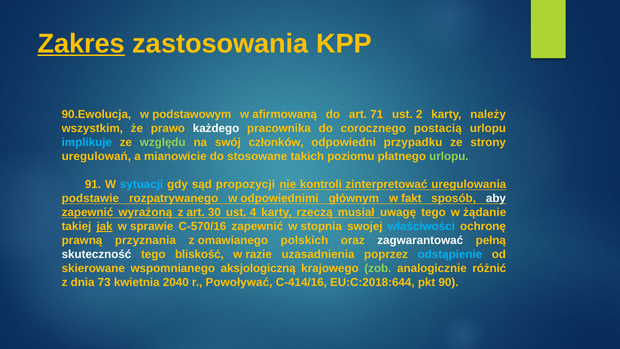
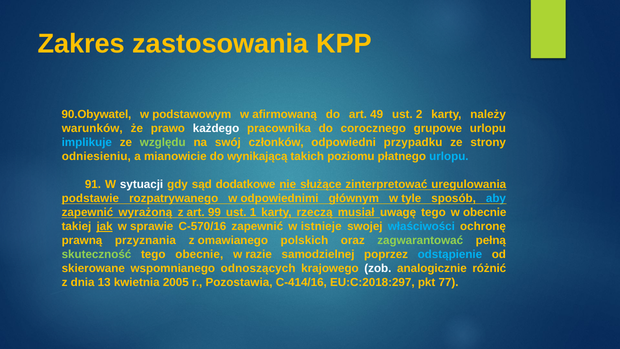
Zakres underline: present -> none (81, 44)
90.Ewolucja: 90.Ewolucja -> 90.Obywatel (96, 115)
71: 71 -> 49 (377, 115)
wszystkim: wszystkim -> warunków (92, 128)
postacią: postacią -> grupowe (438, 128)
uregulowań: uregulowań -> odniesieniu (96, 156)
stosowane: stosowane -> wynikającą (257, 156)
urlopu colour: light green -> light blue (449, 156)
sytuacji colour: light blue -> white (142, 185)
propozycji: propozycji -> dodatkowe (246, 185)
kontroli: kontroli -> służące (321, 185)
fakt: fakt -> tyle (411, 198)
aby colour: white -> light blue (496, 198)
30: 30 -> 99 (214, 212)
4: 4 -> 1 (253, 212)
w żądanie: żądanie -> obecnie (485, 212)
stopnia: stopnia -> istnieje (321, 226)
zagwarantować colour: white -> light green (420, 240)
skuteczność colour: white -> light green (96, 254)
tego bliskość: bliskość -> obecnie (199, 254)
uzasadnienia: uzasadnienia -> samodzielnej (318, 254)
aksjologiczną: aksjologiczną -> odnoszących (258, 268)
zob colour: light green -> white (378, 268)
73: 73 -> 13 (104, 282)
2040: 2040 -> 2005 (176, 282)
Powoływać: Powoływać -> Pozostawia (239, 282)
EU:C:2018:644: EU:C:2018:644 -> EU:C:2018:297 (372, 282)
90: 90 -> 77 (449, 282)
